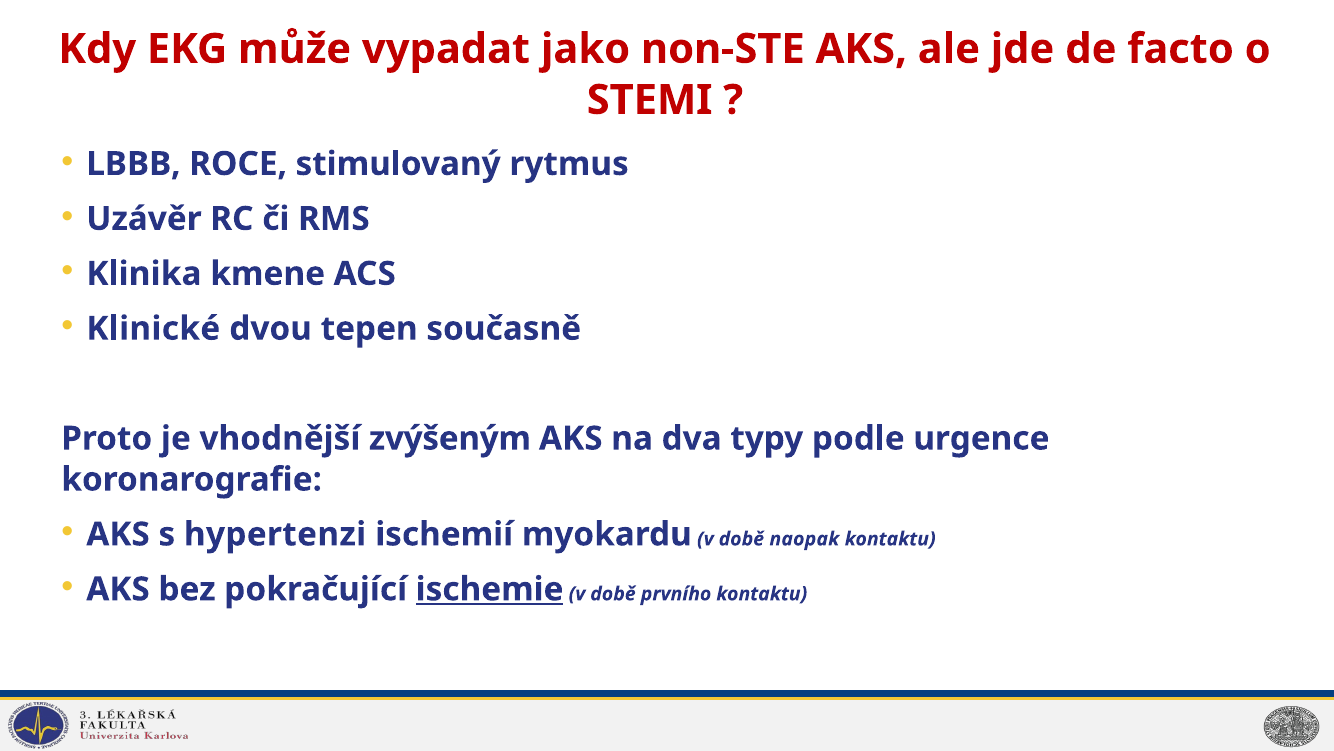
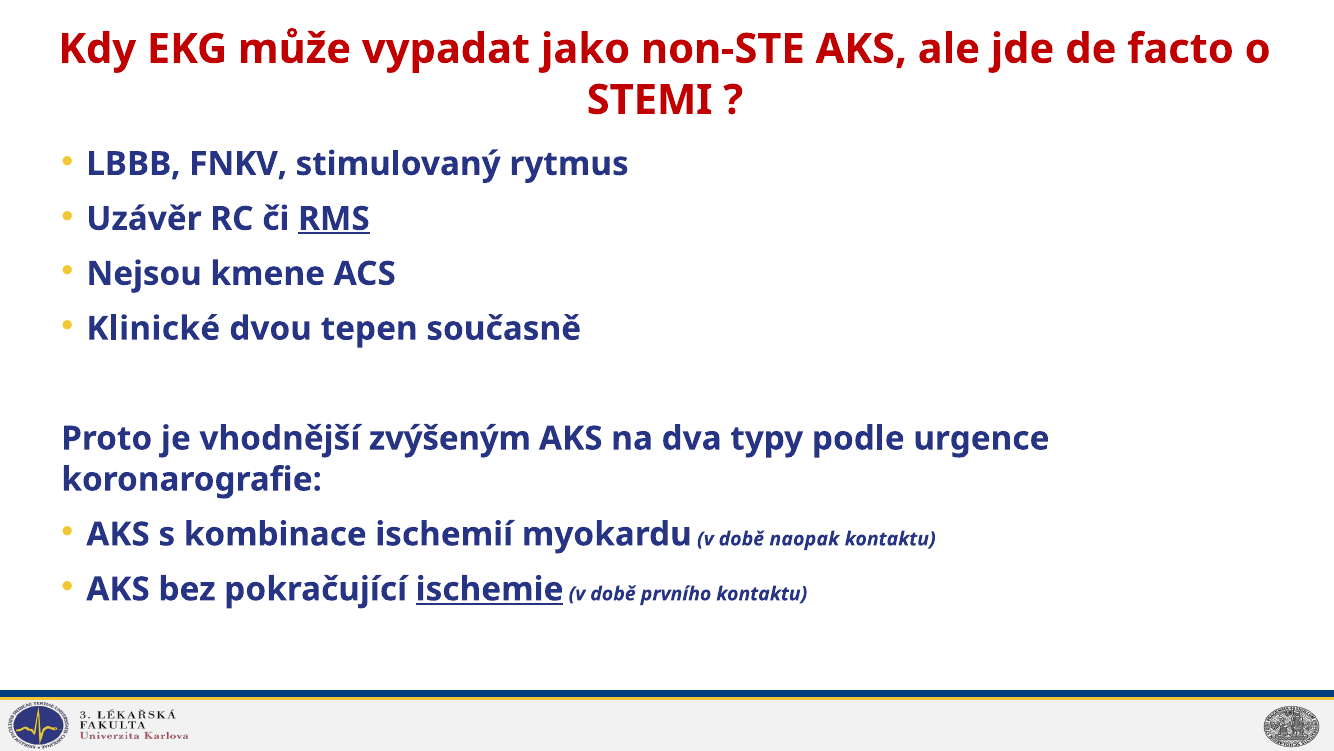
ROCE: ROCE -> FNKV (238, 164)
RMS underline: none -> present (334, 219)
Klinika: Klinika -> Nejsou (144, 274)
hypertenzi: hypertenzi -> kombinace (275, 534)
